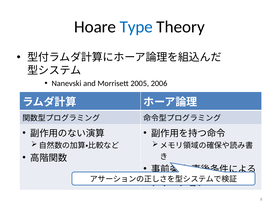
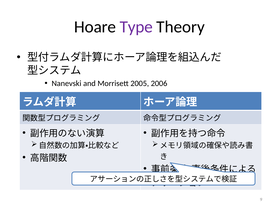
Type colour: blue -> purple (136, 27)
